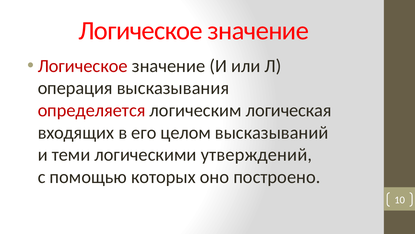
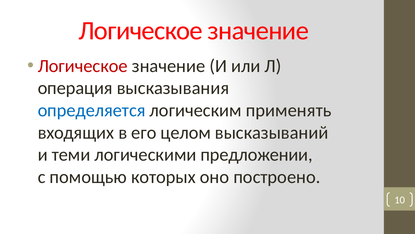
определяется colour: red -> blue (92, 110)
логическая: логическая -> применять (289, 110)
утверждений: утверждений -> предложении (257, 154)
